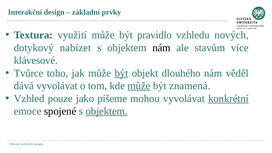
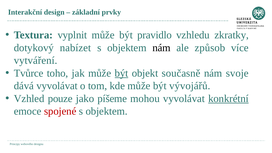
využití: využití -> vyplnit (72, 35)
nových: nových -> zkratky (232, 35)
stavům: stavům -> způsob (210, 48)
klávesové: klávesové -> vytváření (36, 60)
dlouhého: dlouhého -> současně (181, 73)
věděl: věděl -> svoje (237, 73)
může underline: present -> none (139, 86)
znamená: znamená -> vývojářů (190, 86)
spojené colour: black -> red (60, 111)
objektem underline: present -> none (107, 111)
